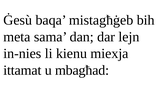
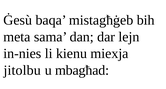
ittamat: ittamat -> jitolbu (22, 70)
